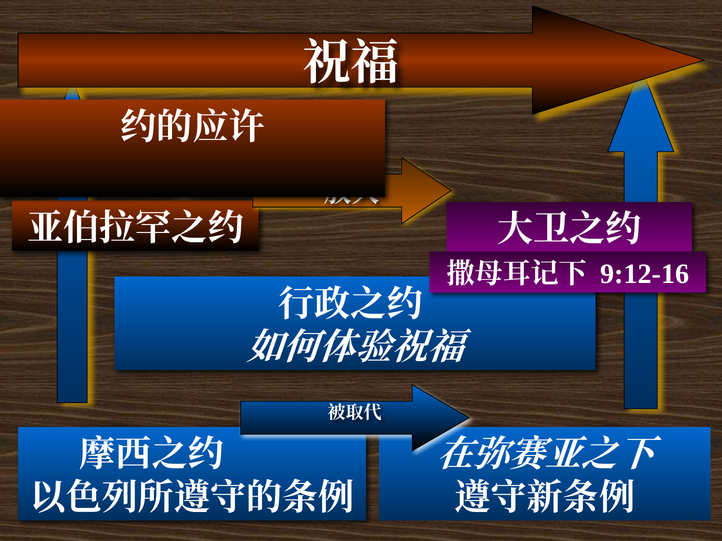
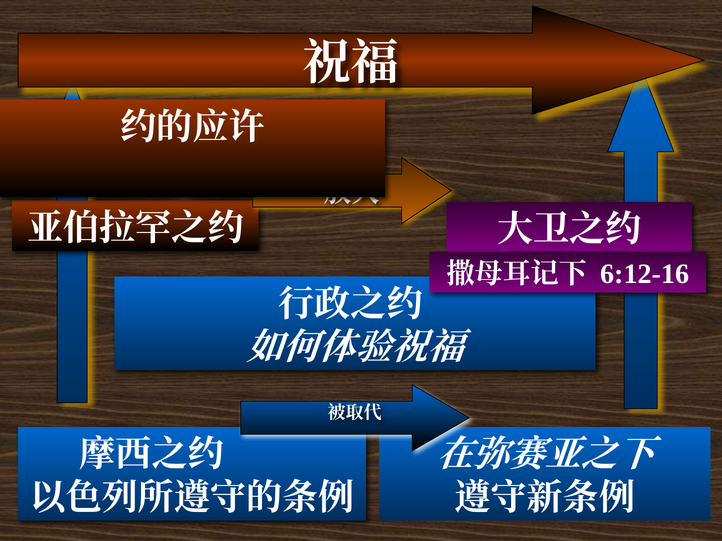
9:12-16: 9:12-16 -> 6:12-16 (645, 274)
